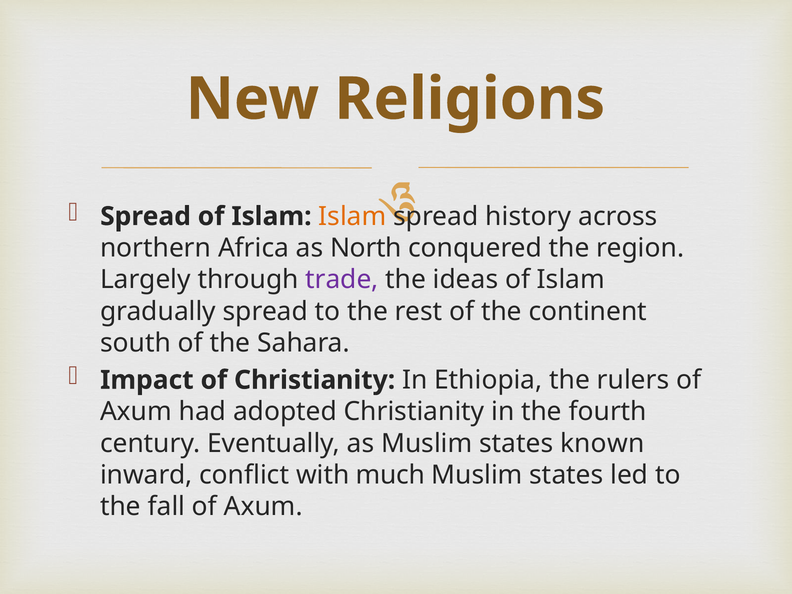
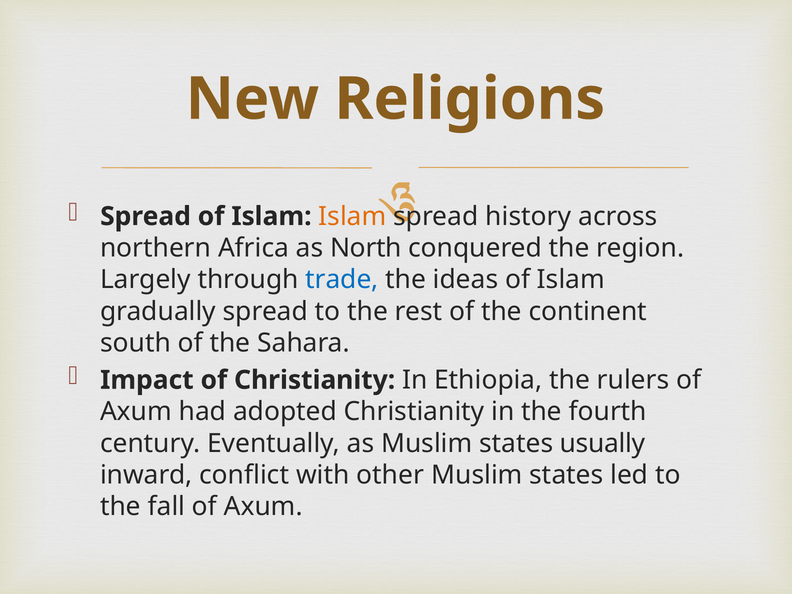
trade colour: purple -> blue (342, 280)
known: known -> usually (603, 443)
much: much -> other (390, 475)
